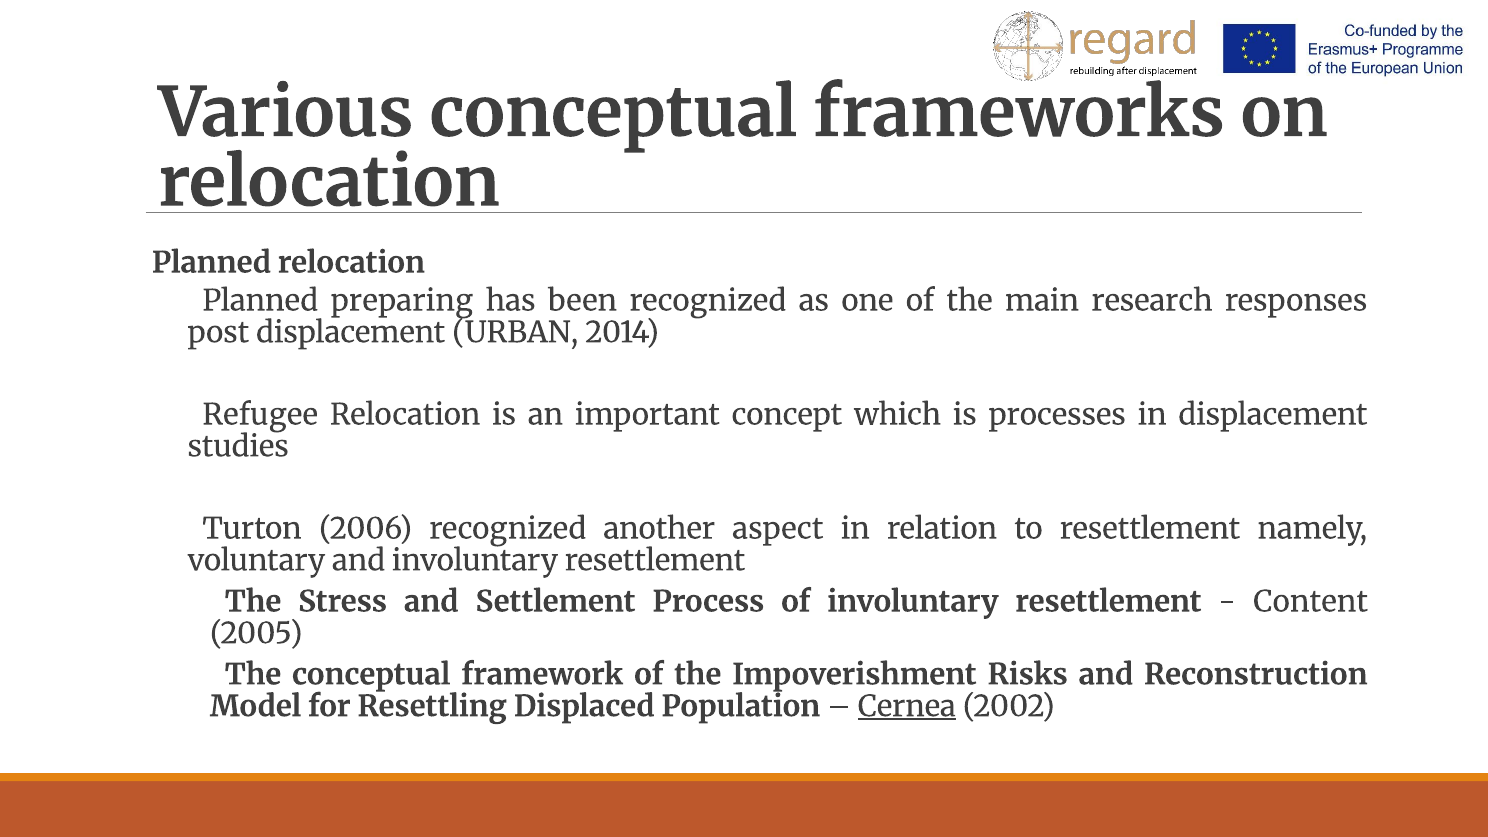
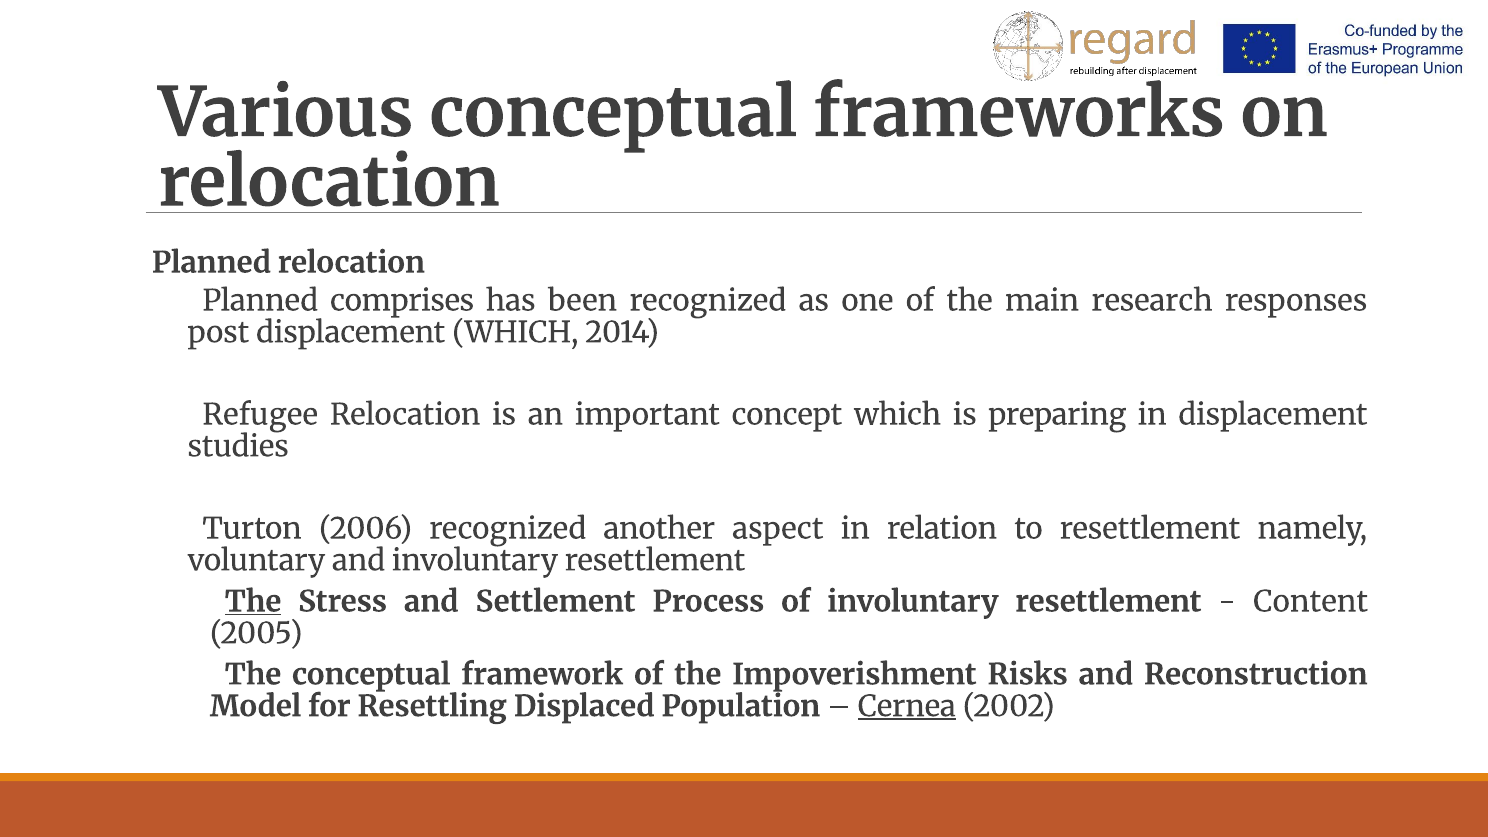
preparing: preparing -> comprises (402, 301)
displacement URBAN: URBAN -> WHICH (515, 333)
processes: processes -> preparing (1057, 415)
The underline: none -> present (253, 602)
